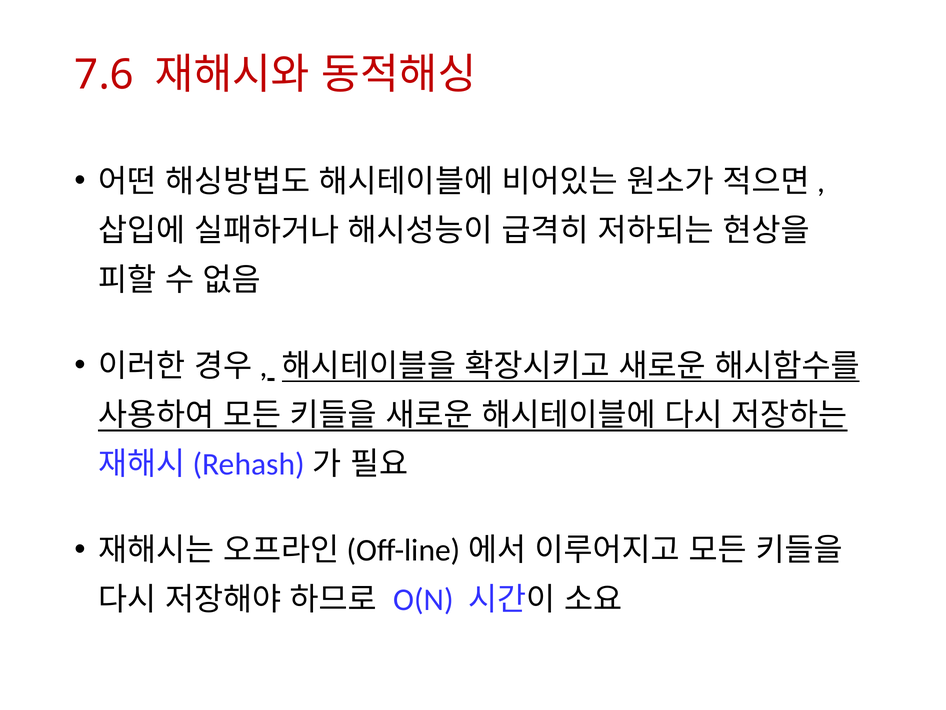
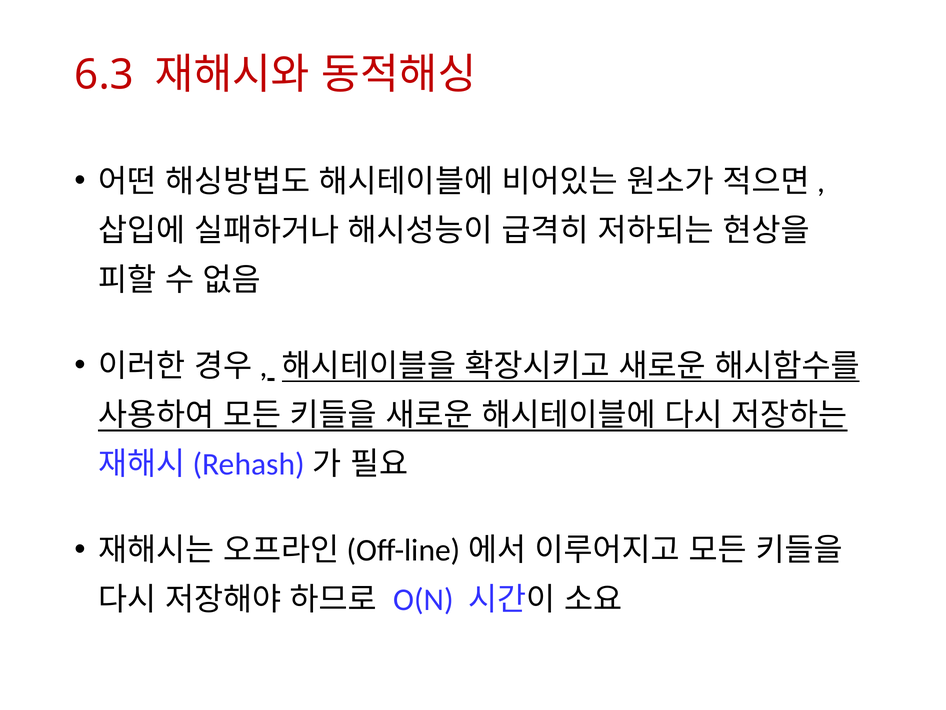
7.6: 7.6 -> 6.3 (104, 75)
